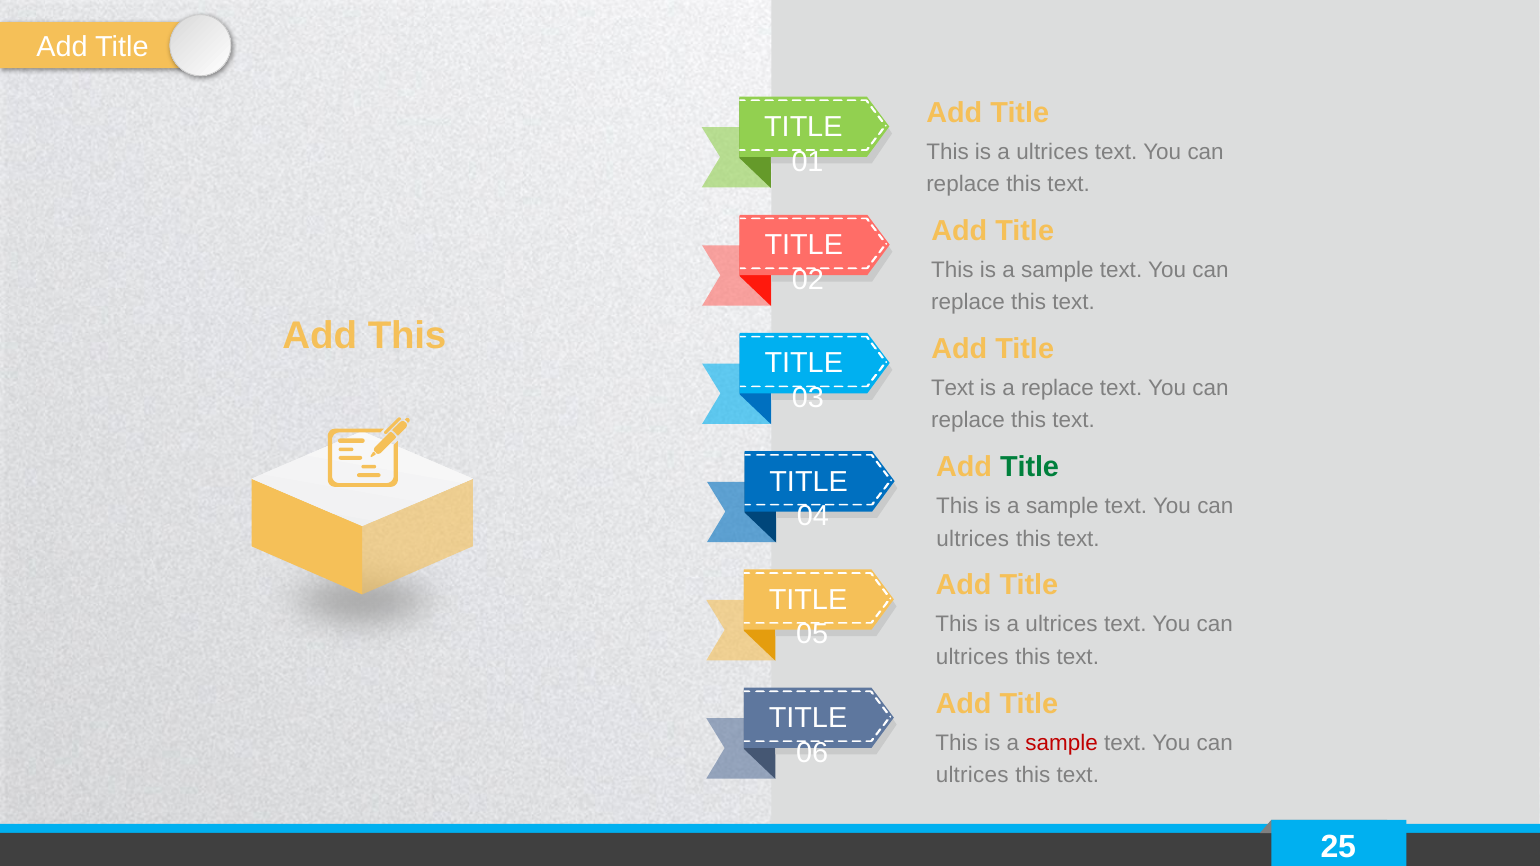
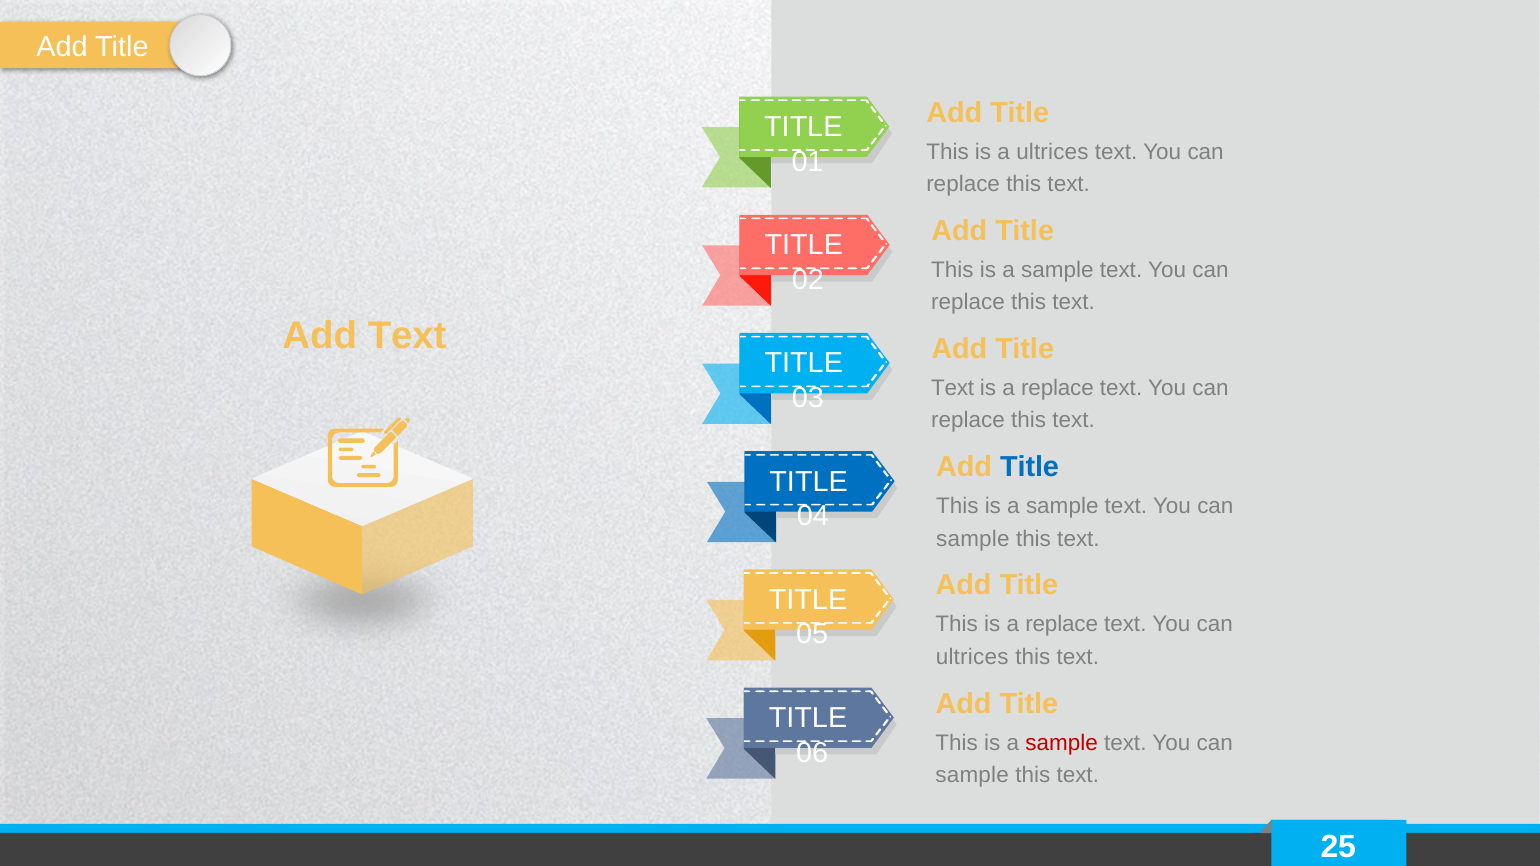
Add This: This -> Text (407, 336)
Title colour: green -> blue (1030, 467)
ultrices: ultrices -> sample (973, 539)
ultrices: ultrices -> replace (1062, 625)
ultrices: ultrices -> sample (972, 775)
